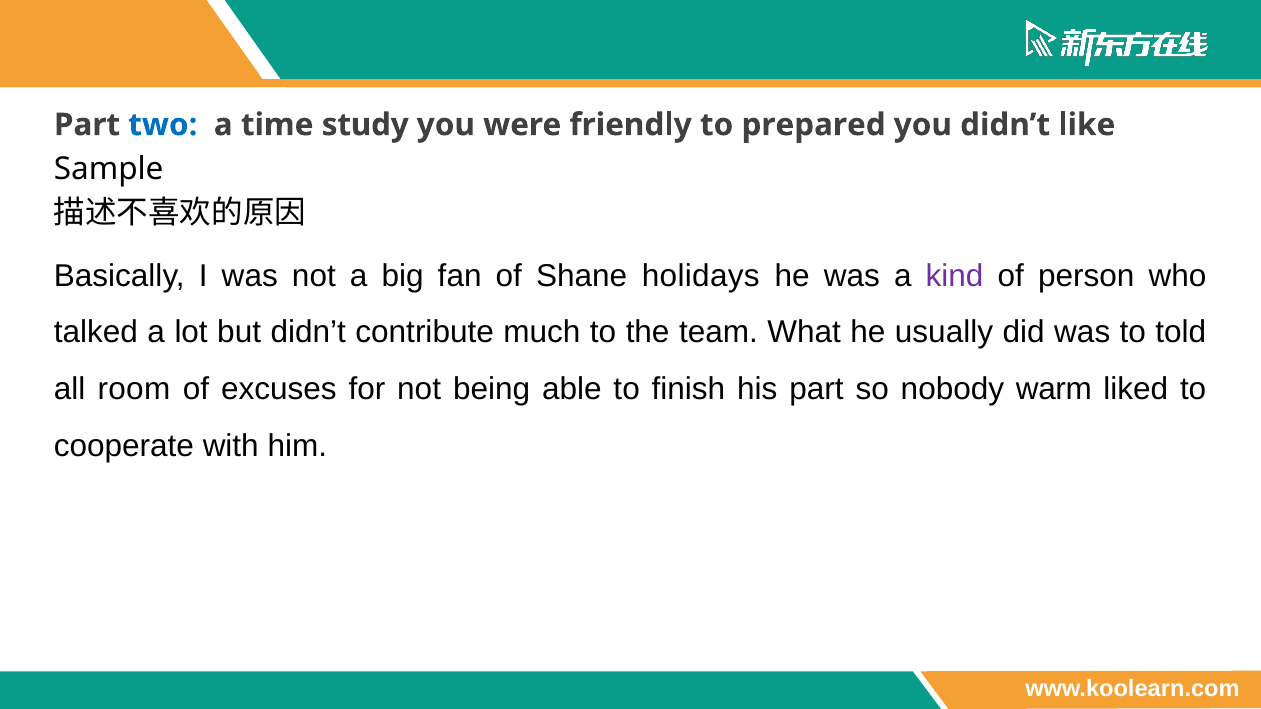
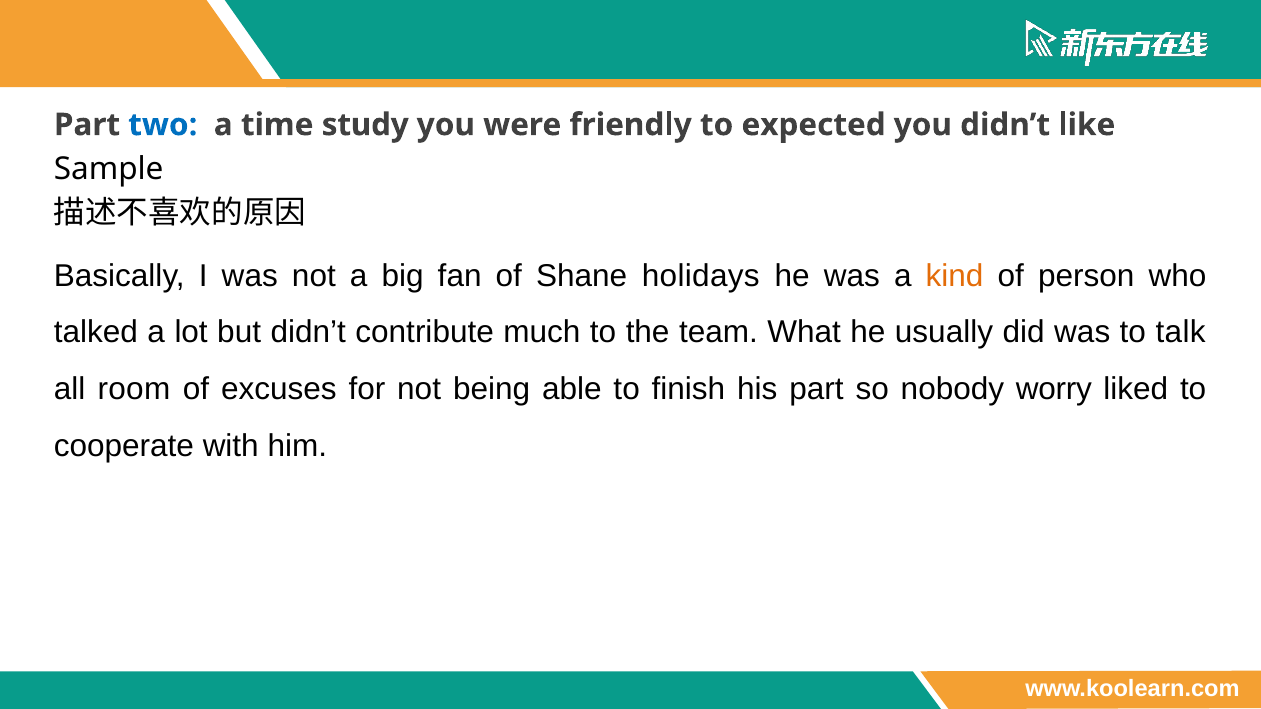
prepared: prepared -> expected (814, 125)
kind colour: purple -> orange (955, 276)
told: told -> talk (1181, 333)
warm: warm -> worry (1054, 389)
